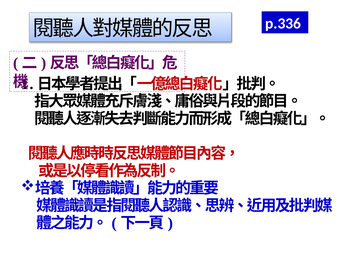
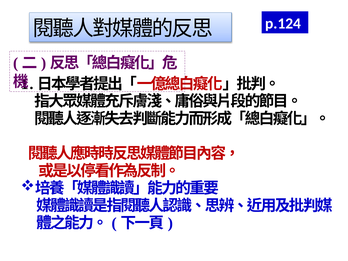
p.336: p.336 -> p.124 (283, 23)
